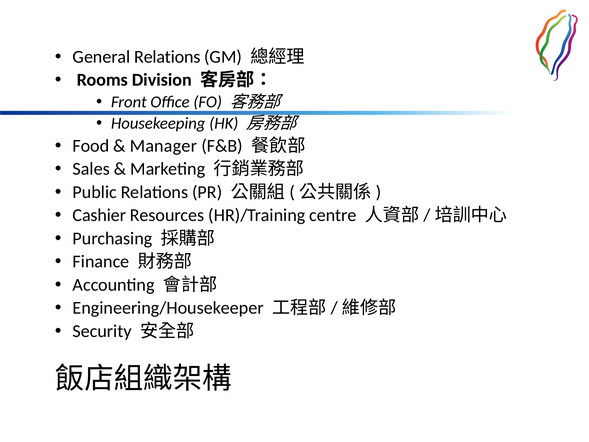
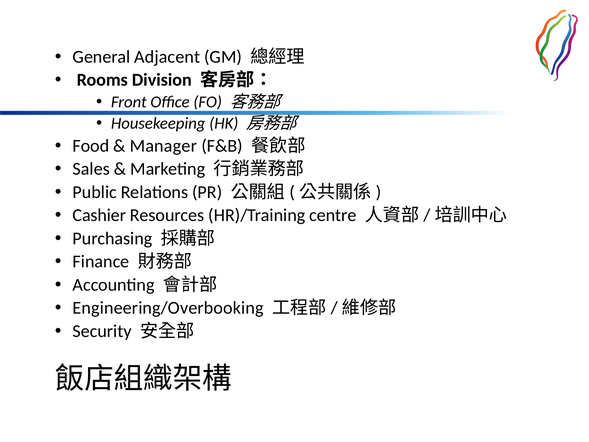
General Relations: Relations -> Adjacent (167, 57)
Engineering/Housekeeper: Engineering/Housekeeper -> Engineering/Overbooking (168, 308)
